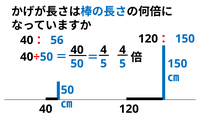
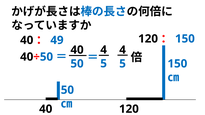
56: 56 -> 49 (57, 40)
